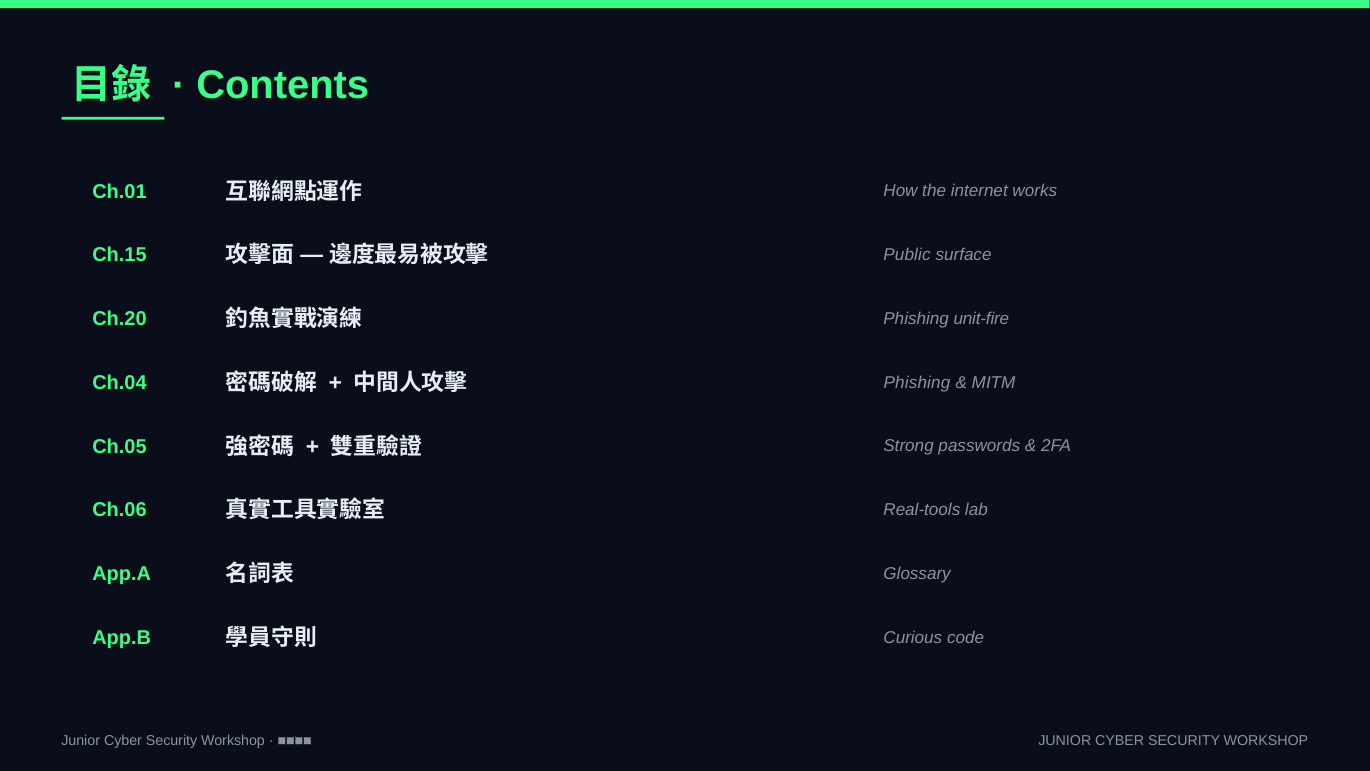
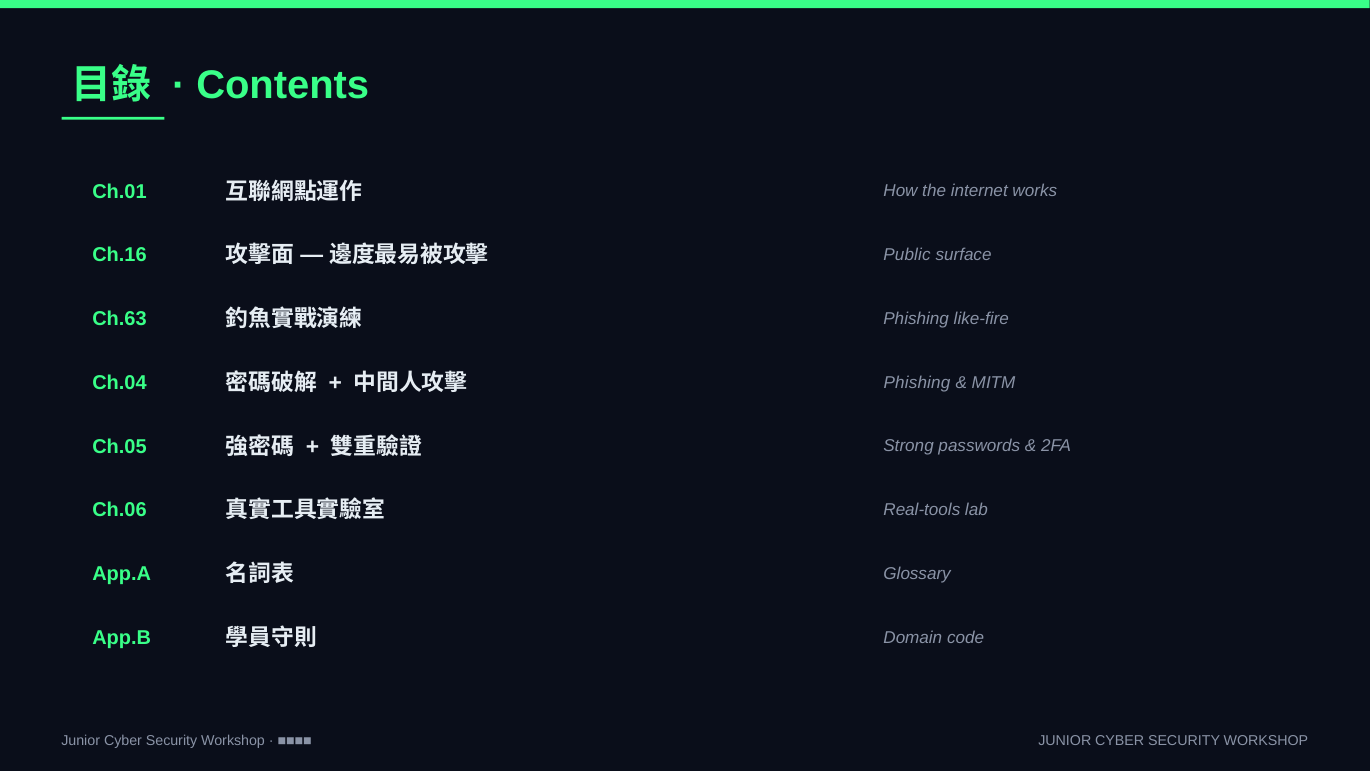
Ch.15: Ch.15 -> Ch.16 (119, 255)
Ch.20: Ch.20 -> Ch.63 (119, 319)
unit-fire: unit-fire -> like-fire (981, 319)
Curious: Curious -> Domain (913, 637)
